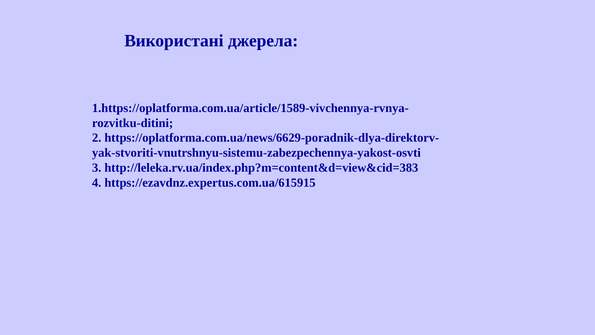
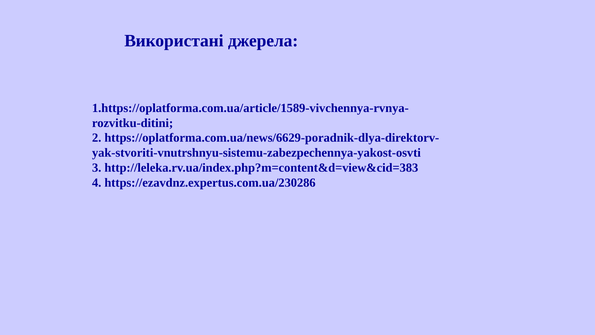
https://ezavdnz.expertus.com.ua/615915: https://ezavdnz.expertus.com.ua/615915 -> https://ezavdnz.expertus.com.ua/230286 (210, 182)
